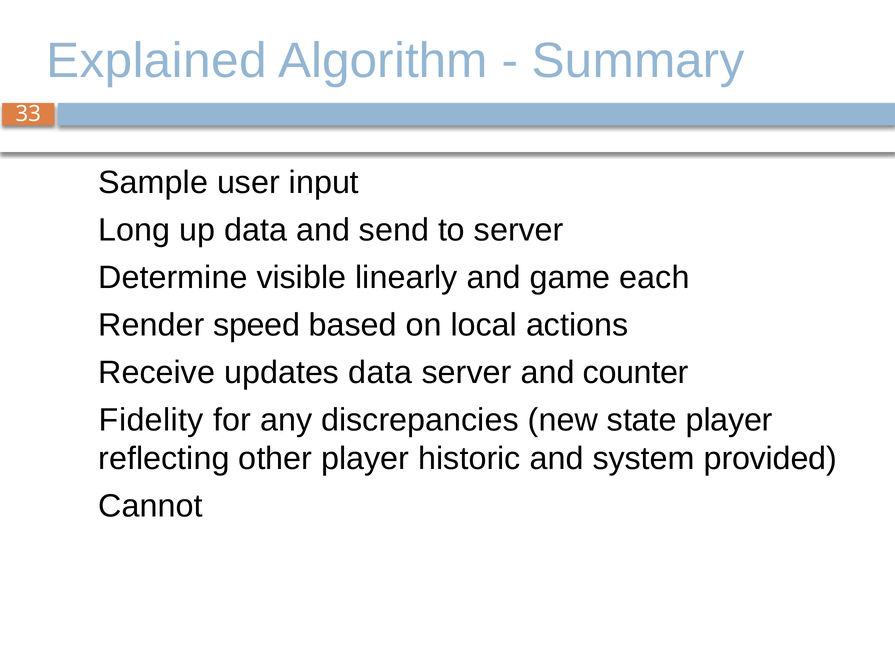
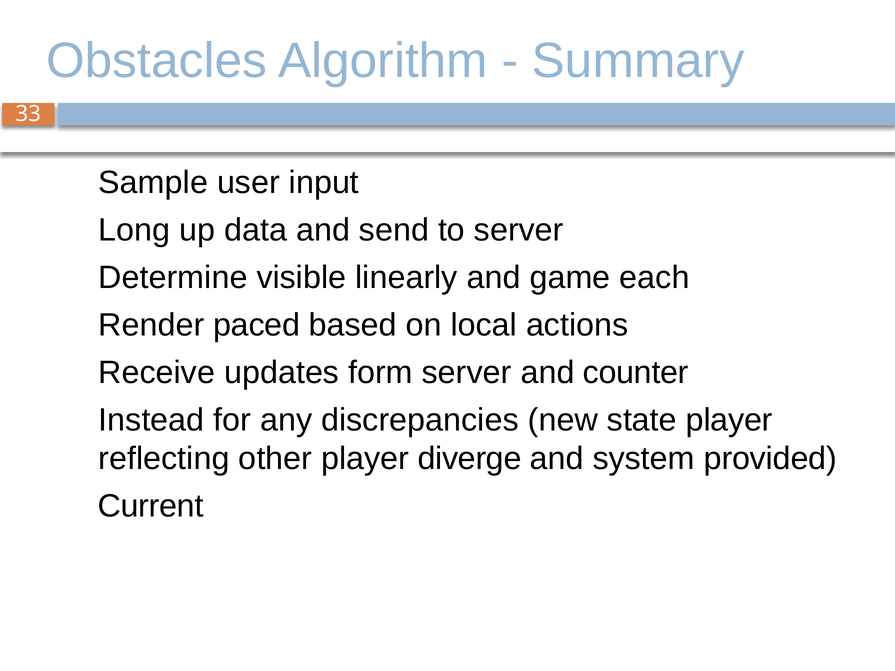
Explained: Explained -> Obstacles (157, 61)
speed: speed -> paced (257, 325)
updates data: data -> form (380, 373)
Fidelity: Fidelity -> Instead (151, 420)
historic: historic -> diverge (470, 459)
Cannot: Cannot -> Current (151, 506)
